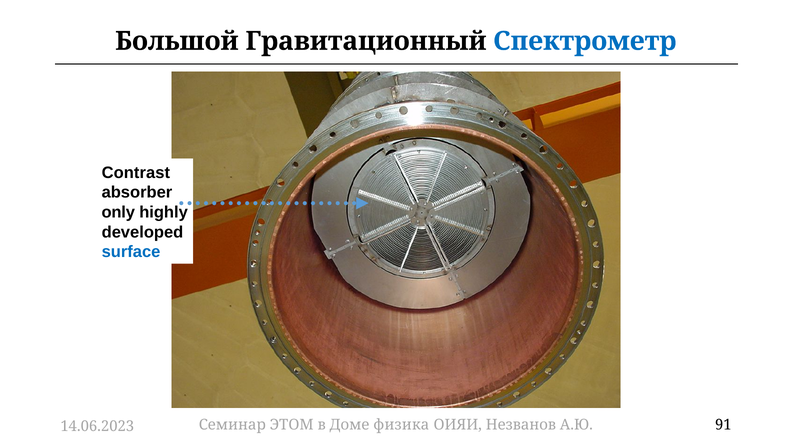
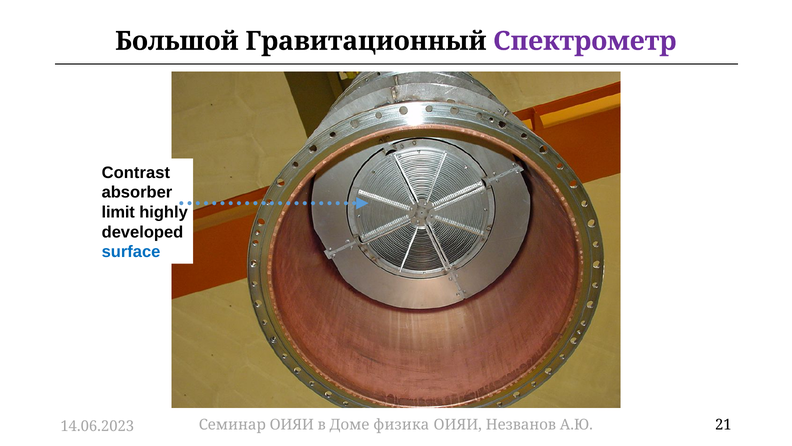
Спектрометр colour: blue -> purple (585, 41)
only: only -> limit (118, 212)
Семинар ЭТОМ: ЭТОМ -> ОИЯИ (292, 425)
91: 91 -> 21 (723, 425)
